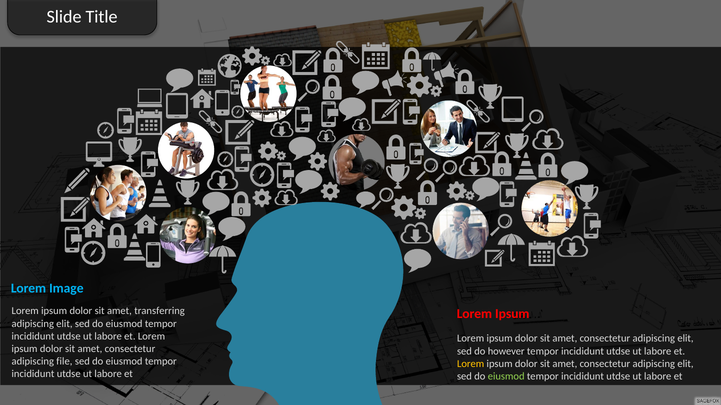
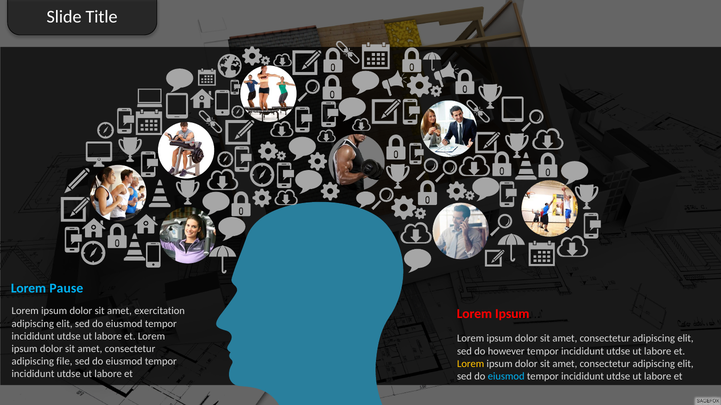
Image: Image -> Pause (66, 289)
transferring: transferring -> exercitation (160, 311)
eiusmod colour: light green -> light blue (506, 377)
